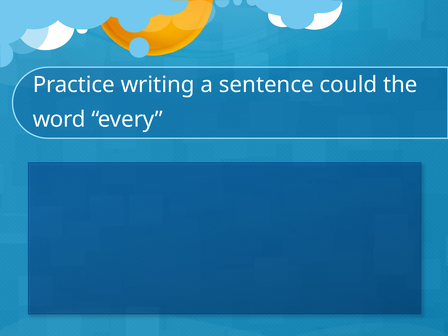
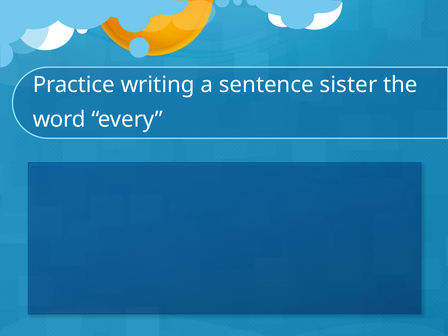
could: could -> sister (348, 85)
